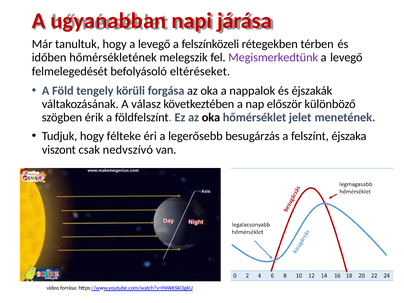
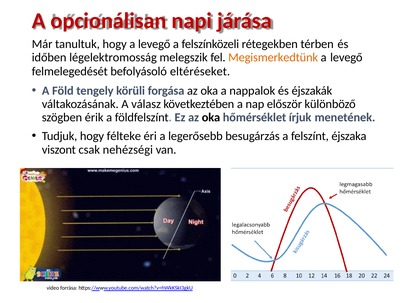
ugyanabban: ugyanabban -> opcionálisan (109, 21)
hőmérsékletének: hőmérsékletének -> légelektromosság (113, 57)
Megismerkedtünk colour: purple -> orange (273, 57)
jelet: jelet -> írjuk (300, 117)
nedvszívó: nedvszívó -> nehézségi (128, 150)
